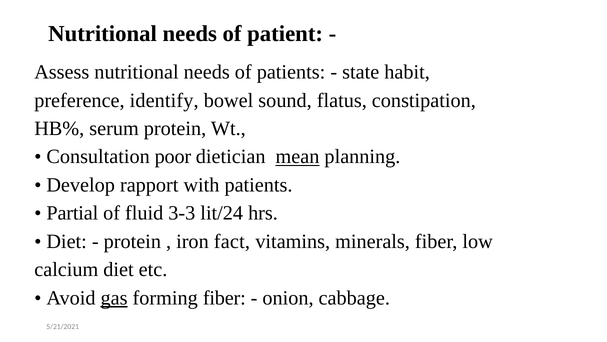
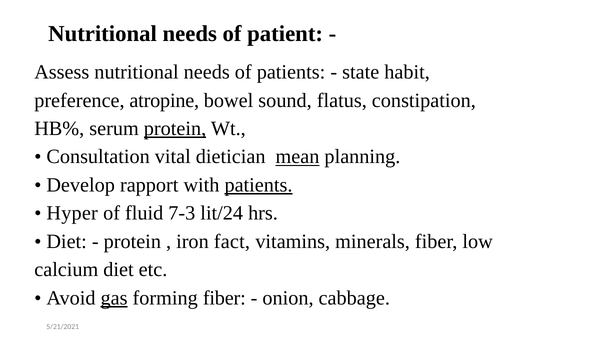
identify: identify -> atropine (164, 100)
protein underline: none -> present (175, 128)
poor: poor -> vital (173, 157)
patients underline: none -> present (258, 185)
Partial: Partial -> Hyper (72, 213)
3-3: 3-3 -> 7-3 (182, 213)
